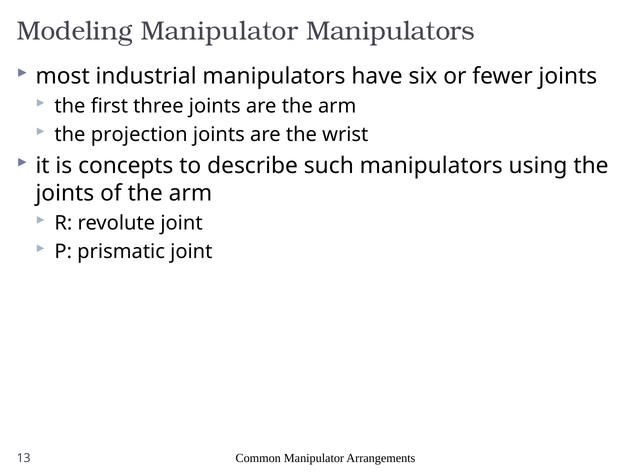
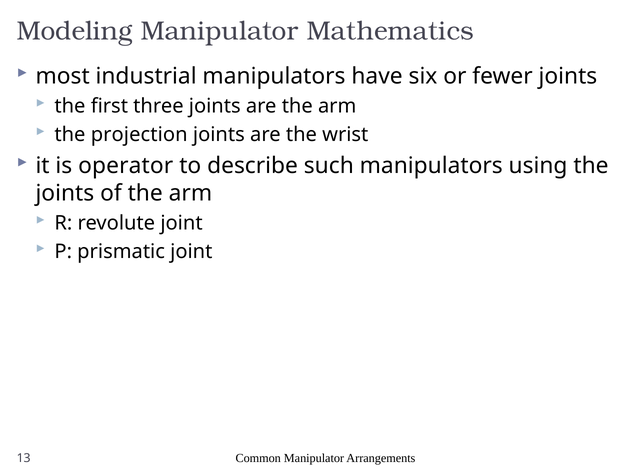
Manipulator Manipulators: Manipulators -> Mathematics (390, 31)
concepts: concepts -> operator (126, 166)
